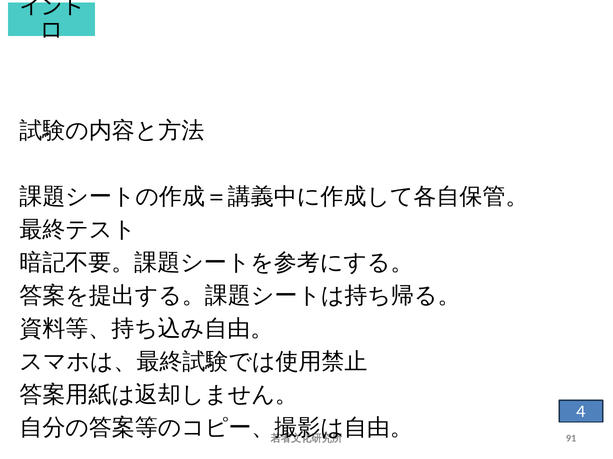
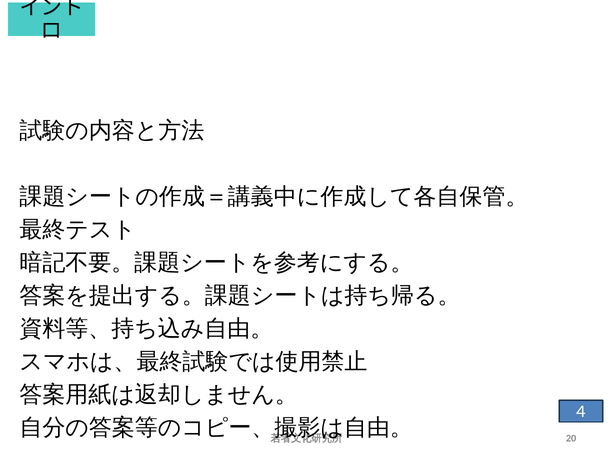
91: 91 -> 20 (571, 439)
